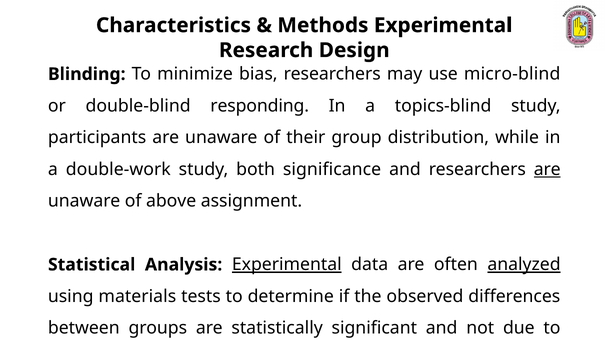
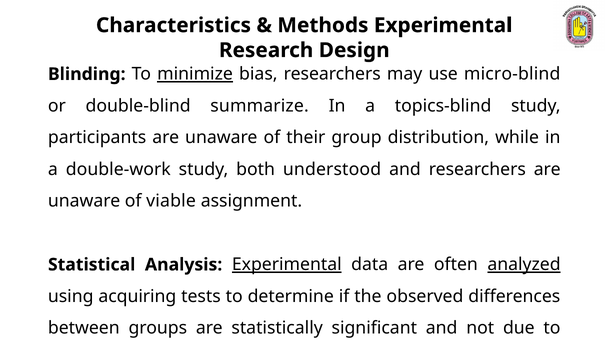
minimize underline: none -> present (195, 74)
responding: responding -> summarize (260, 106)
significance: significance -> understood (332, 170)
are underline: present -> none (547, 170)
above: above -> viable (171, 201)
materials: materials -> acquiring (137, 297)
